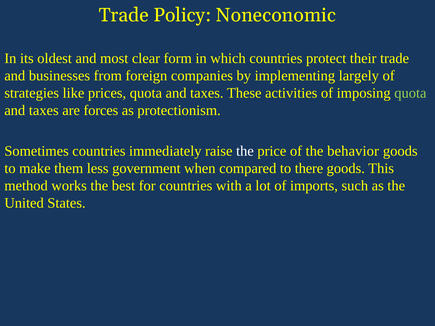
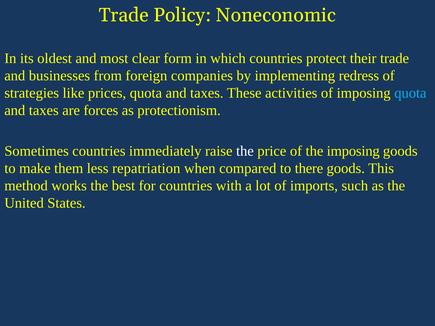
largely: largely -> redress (359, 76)
quota colour: light green -> light blue (410, 93)
the behavior: behavior -> imposing (353, 151)
government: government -> repatriation (146, 168)
